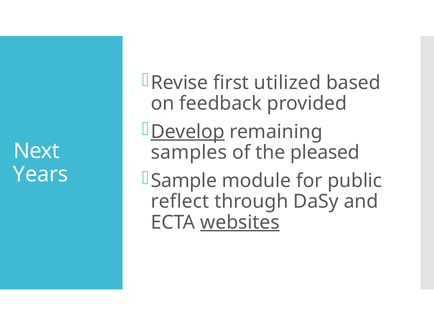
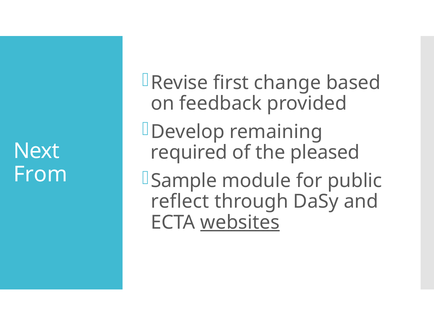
utilized: utilized -> change (287, 83)
Develop underline: present -> none (188, 131)
samples: samples -> required (189, 152)
Years: Years -> From (40, 174)
